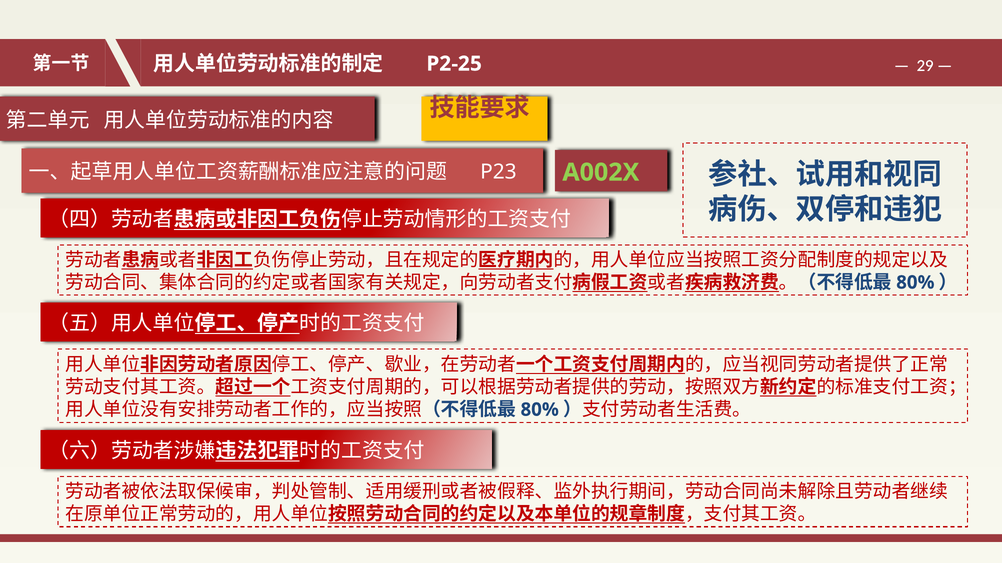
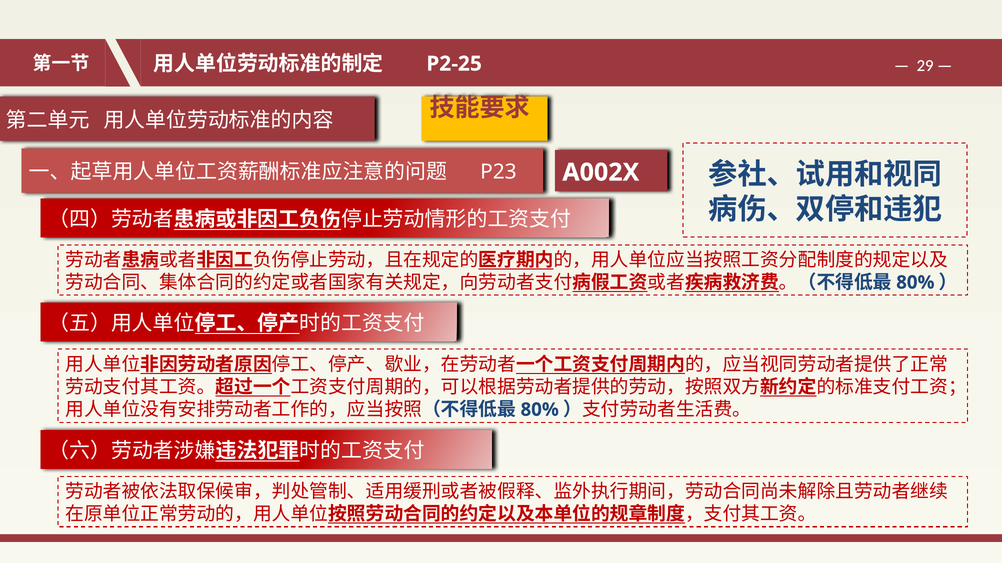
A002X colour: light green -> white (601, 173)
